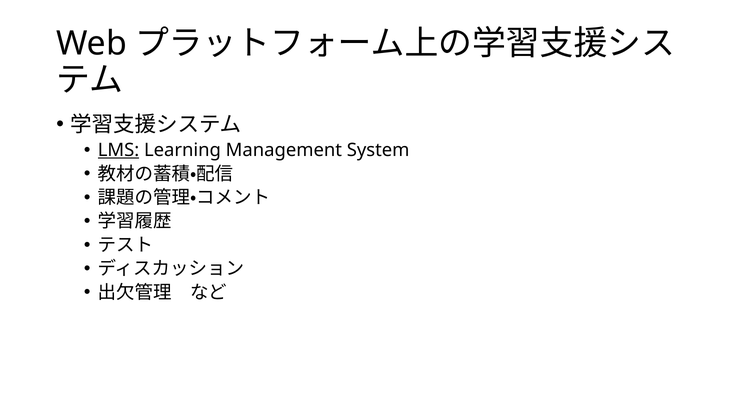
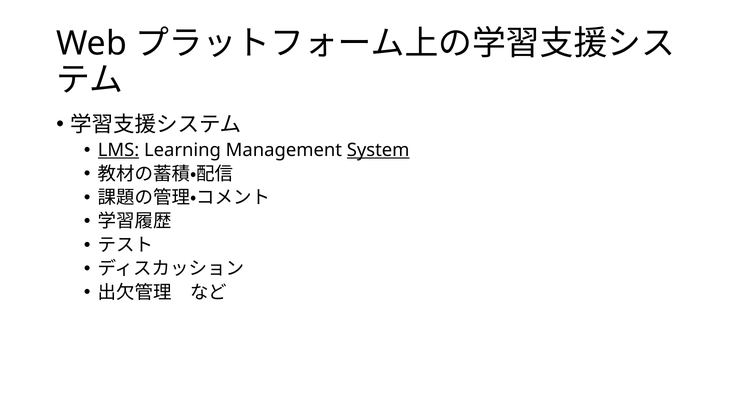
System underline: none -> present (378, 150)
